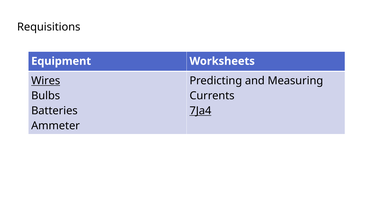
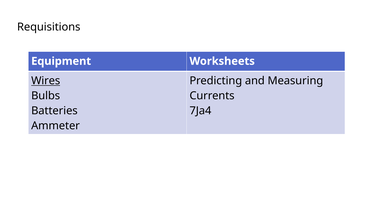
7Ja4 underline: present -> none (200, 111)
